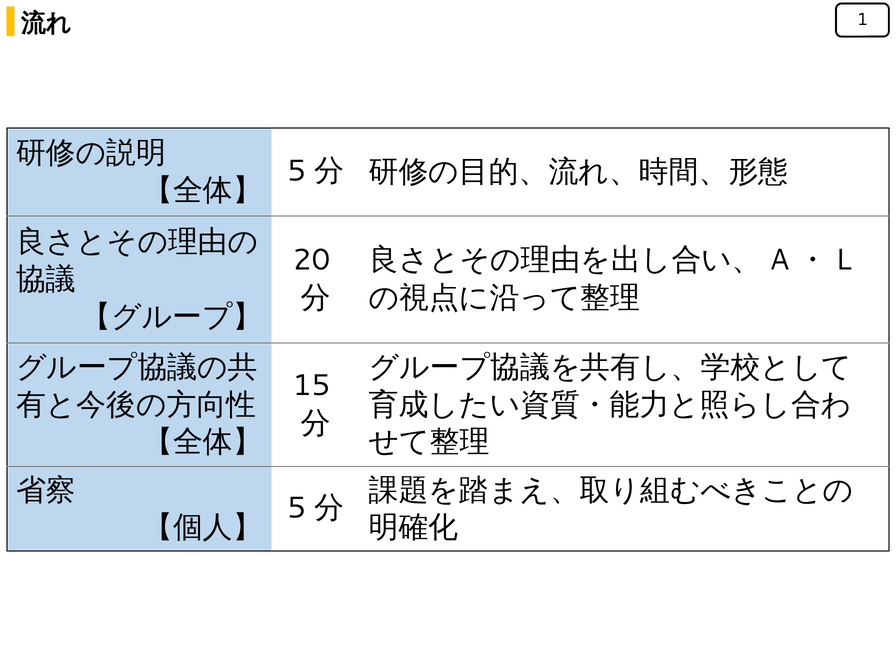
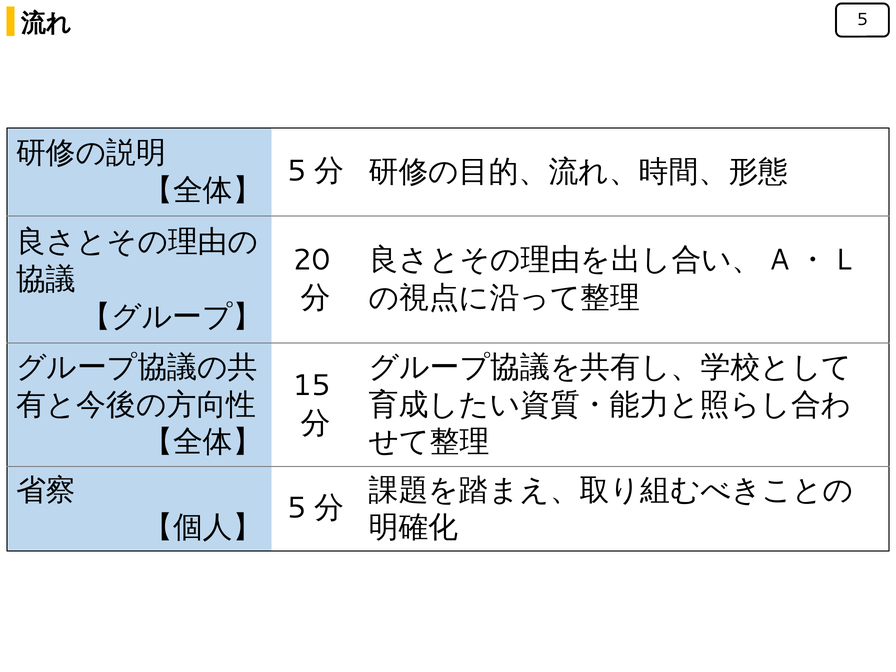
1: 1 -> 5 (862, 19)
